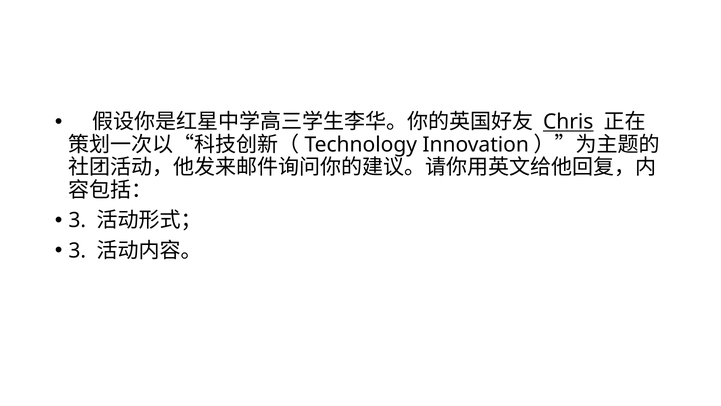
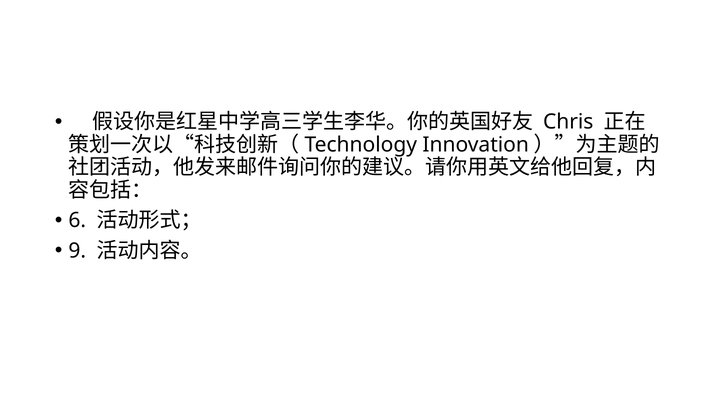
Chris underline: present -> none (568, 122)
3: 3 -> 6 (77, 220)
3: 3 -> 9 (77, 251)
